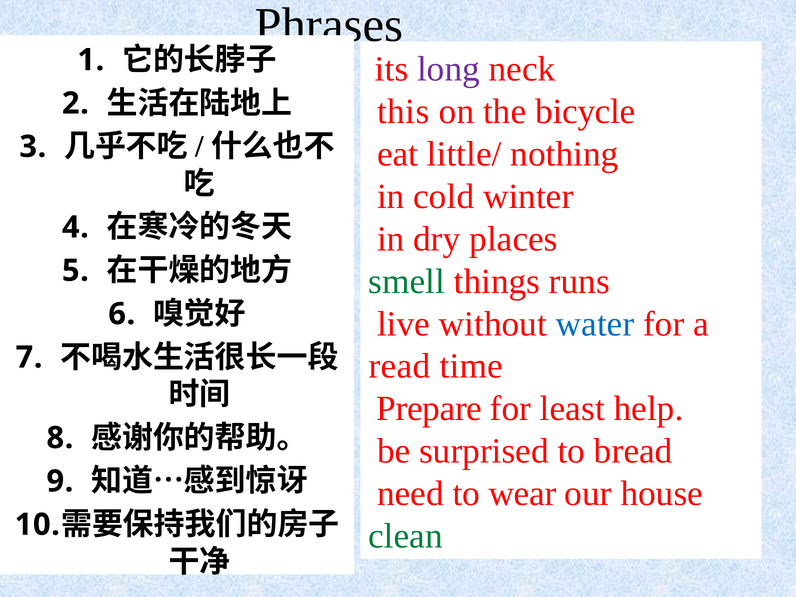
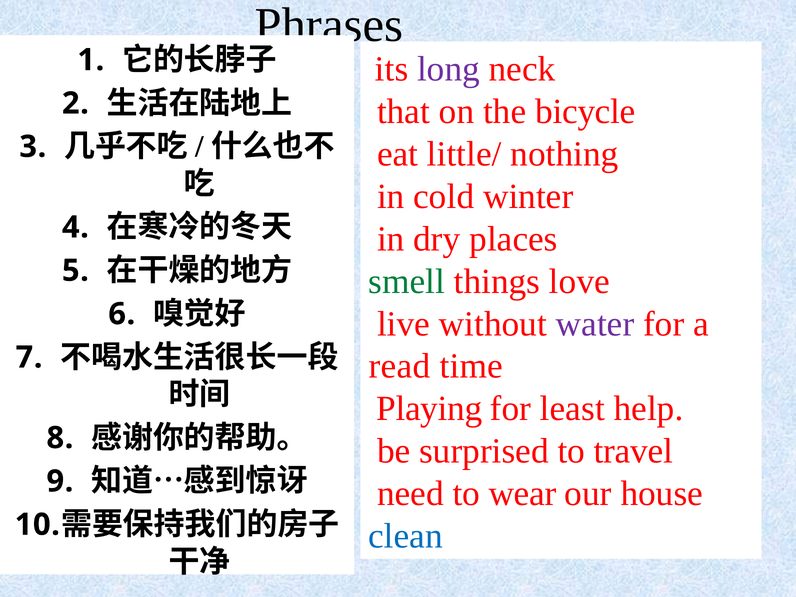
this: this -> that (403, 112)
runs: runs -> love (579, 281)
water colour: blue -> purple (595, 324)
Prepare: Prepare -> Playing (429, 409)
bread: bread -> travel (633, 451)
clean colour: green -> blue (406, 536)
